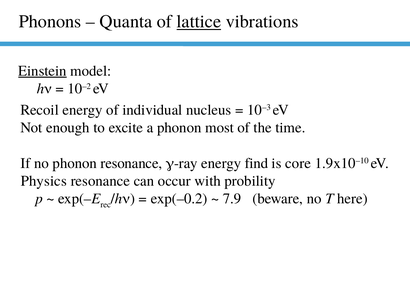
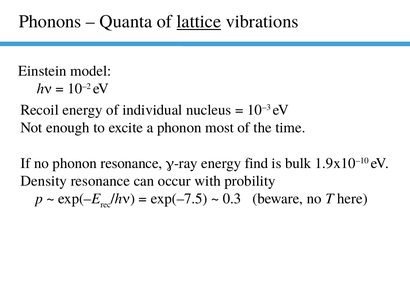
Einstein underline: present -> none (42, 71)
core: core -> bulk (298, 163)
Physics: Physics -> Density (44, 181)
exp(–0.2: exp(–0.2 -> exp(–7.5 (179, 198)
7.9: 7.9 -> 0.3 (232, 198)
